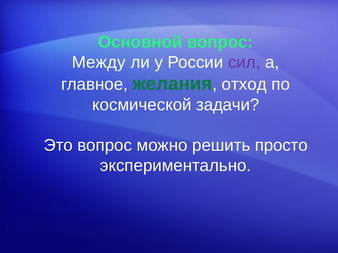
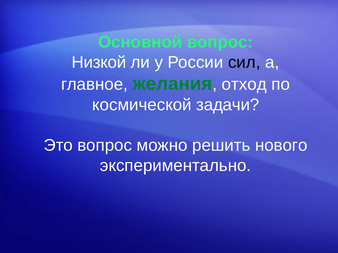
Между: Между -> Низкой (99, 62)
сил colour: purple -> black (244, 62)
просто: просто -> нового (281, 146)
